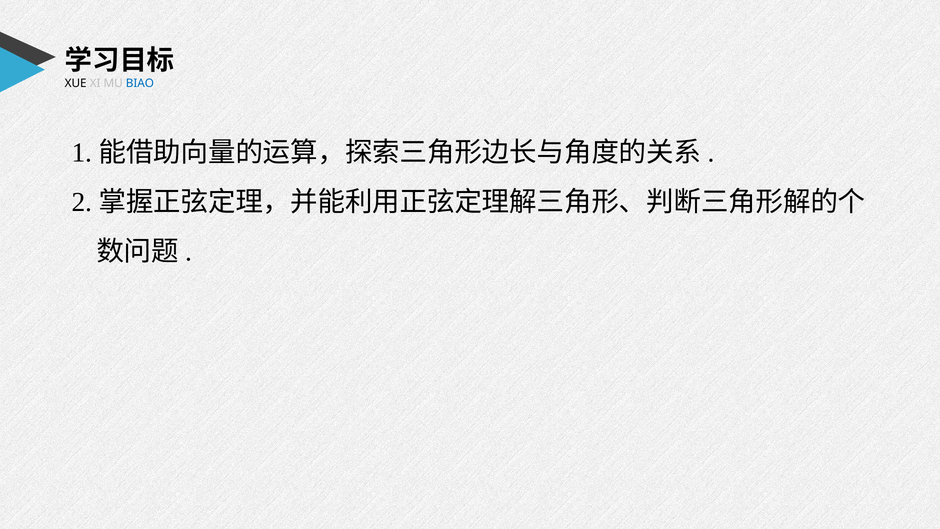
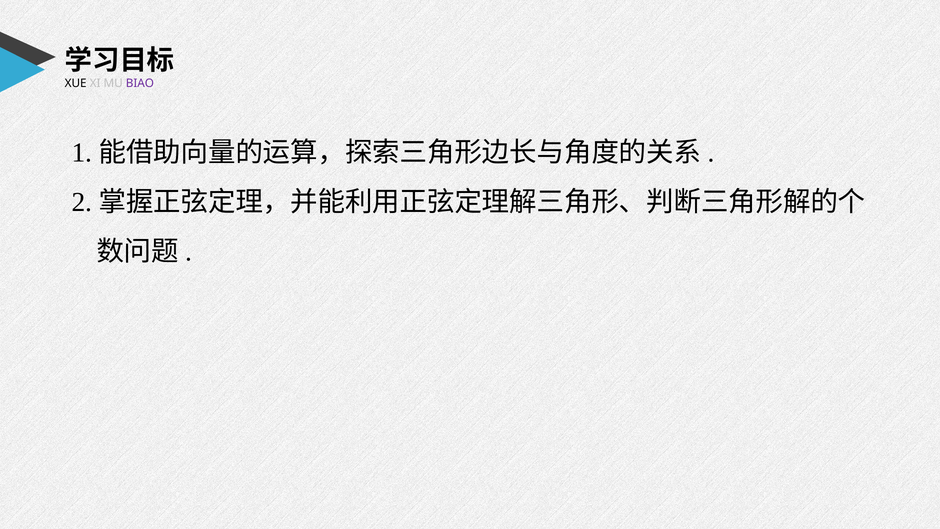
BIAO colour: blue -> purple (140, 83)
